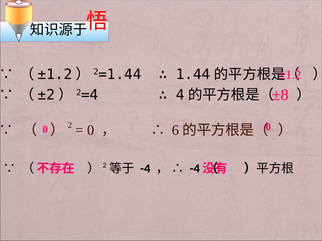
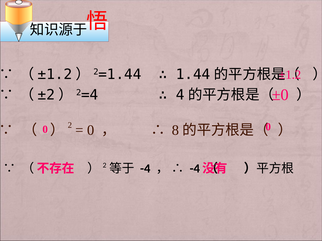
±8: ±8 -> ±0 (280, 95)
6: 6 -> 8 (175, 131)
